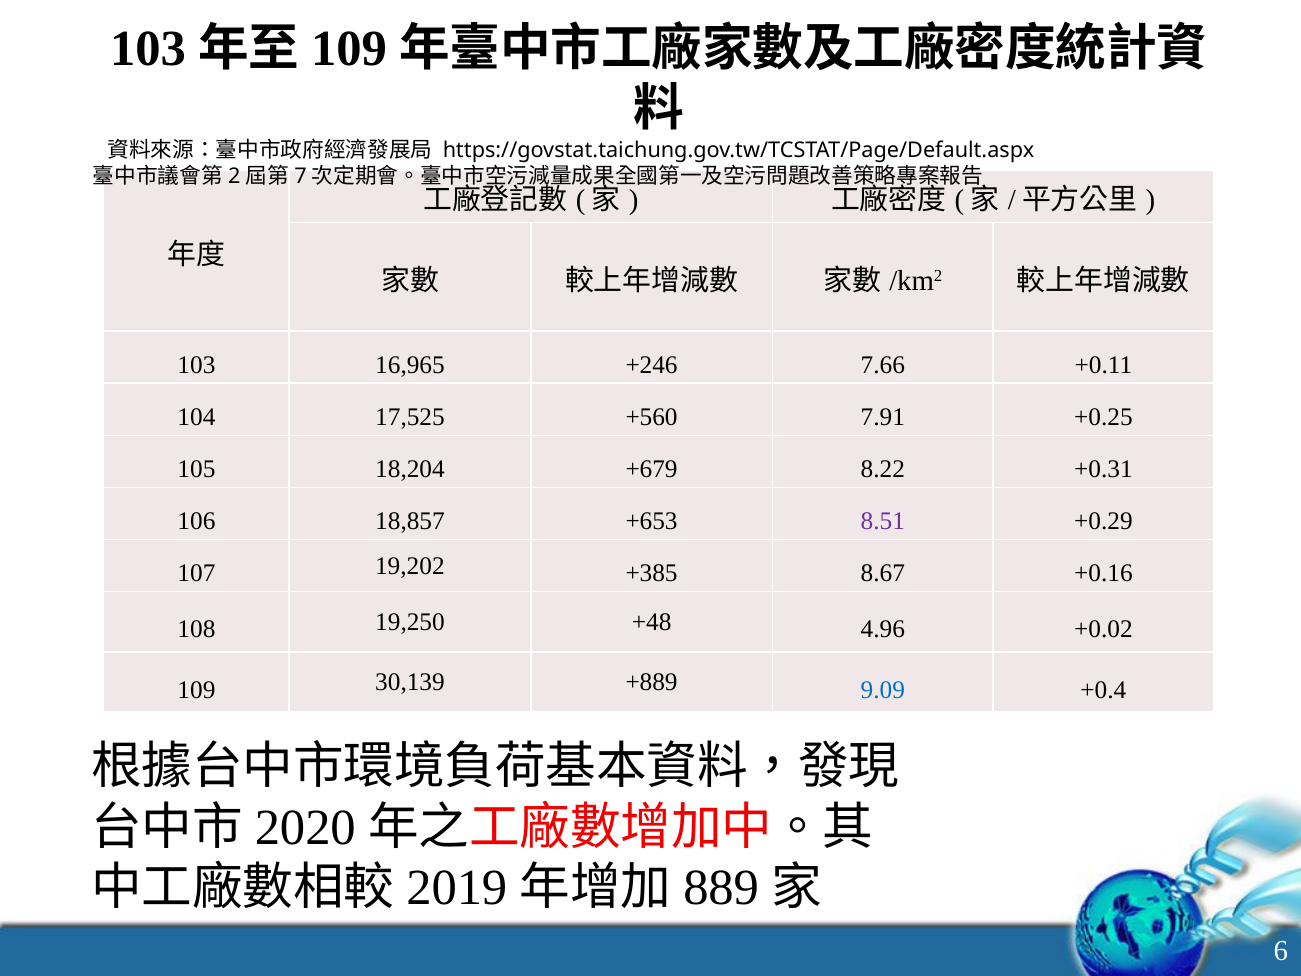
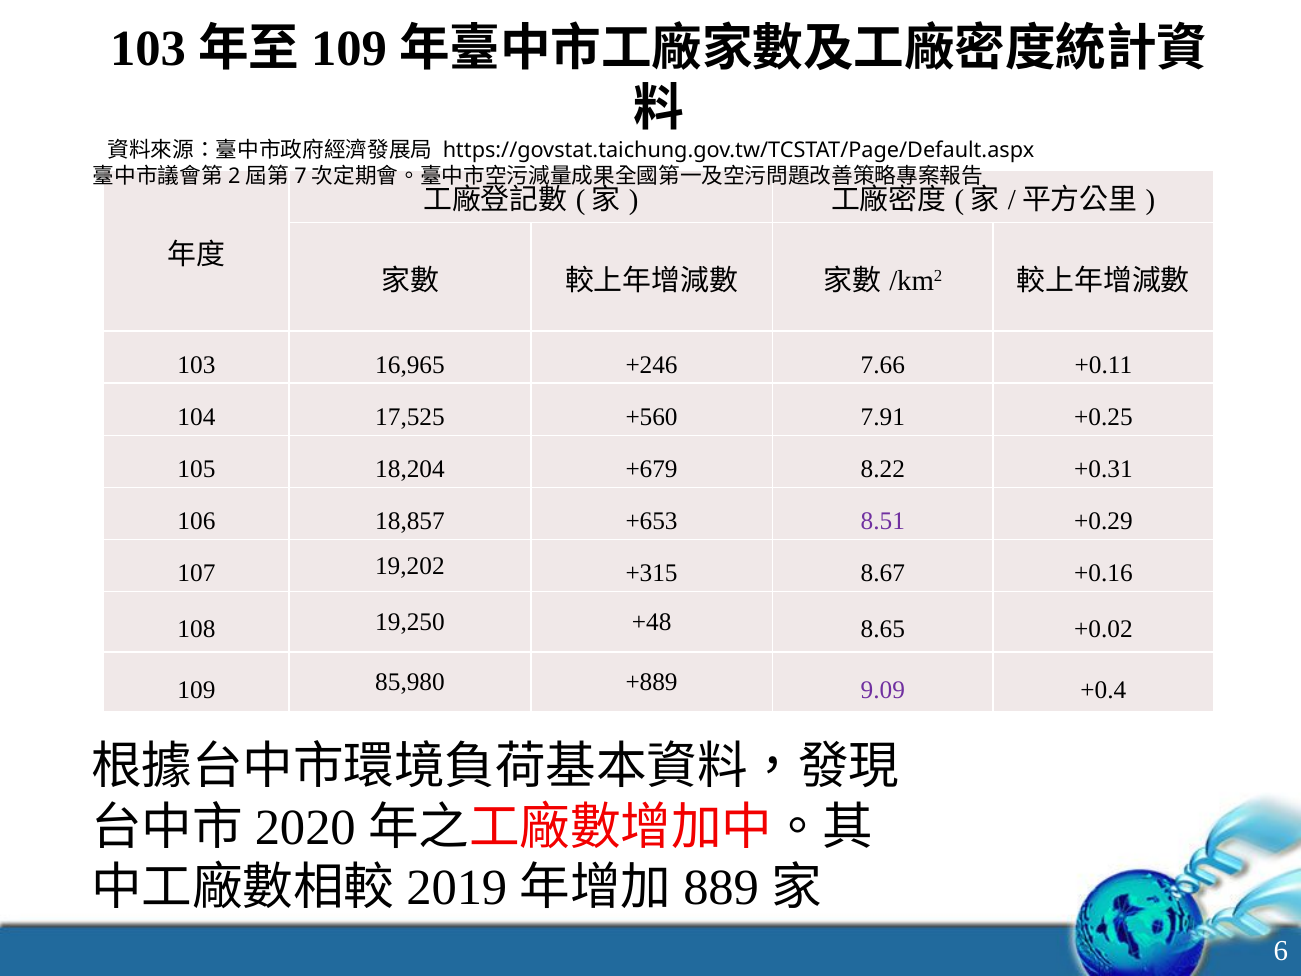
+385: +385 -> +315 (652, 573)
4.96: 4.96 -> 8.65 (883, 629)
30,139: 30,139 -> 85,980 (410, 682)
9.09 colour: blue -> purple (883, 690)
